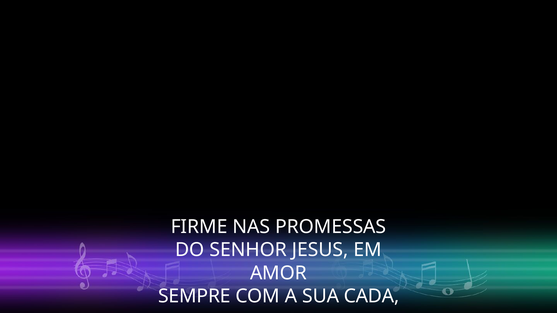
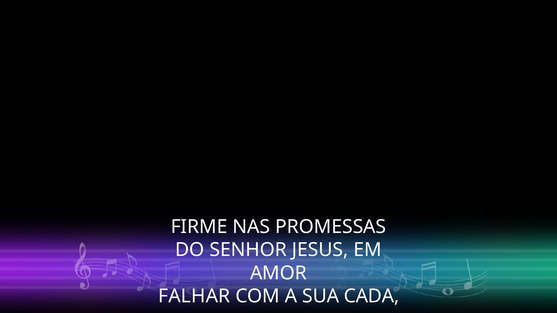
SEMPRE: SEMPRE -> FALHAR (194, 297)
